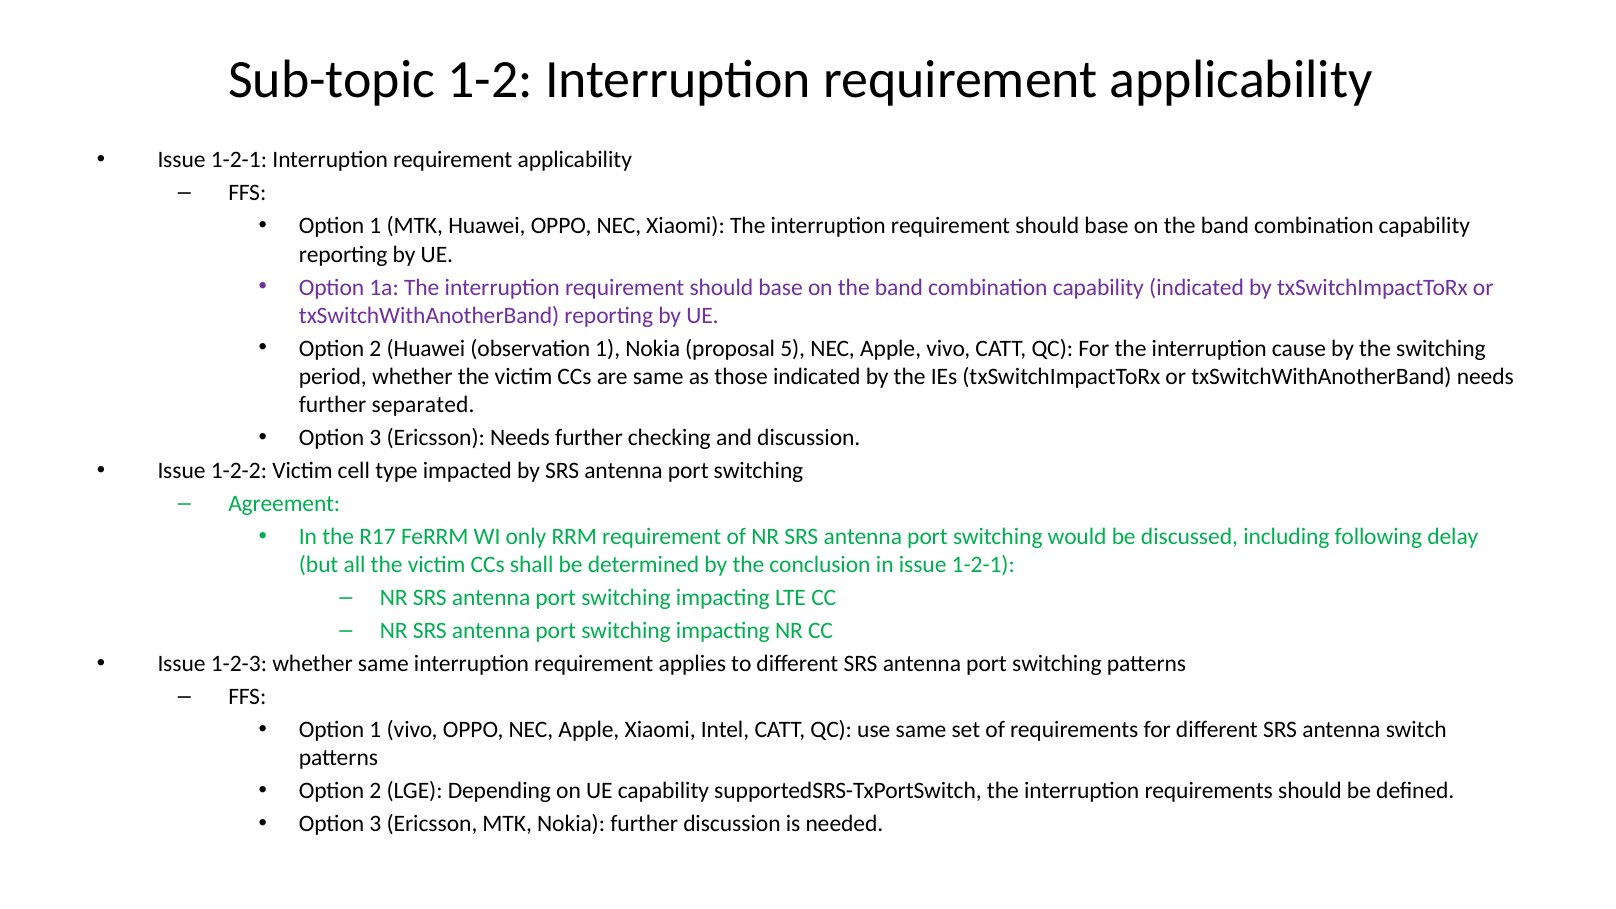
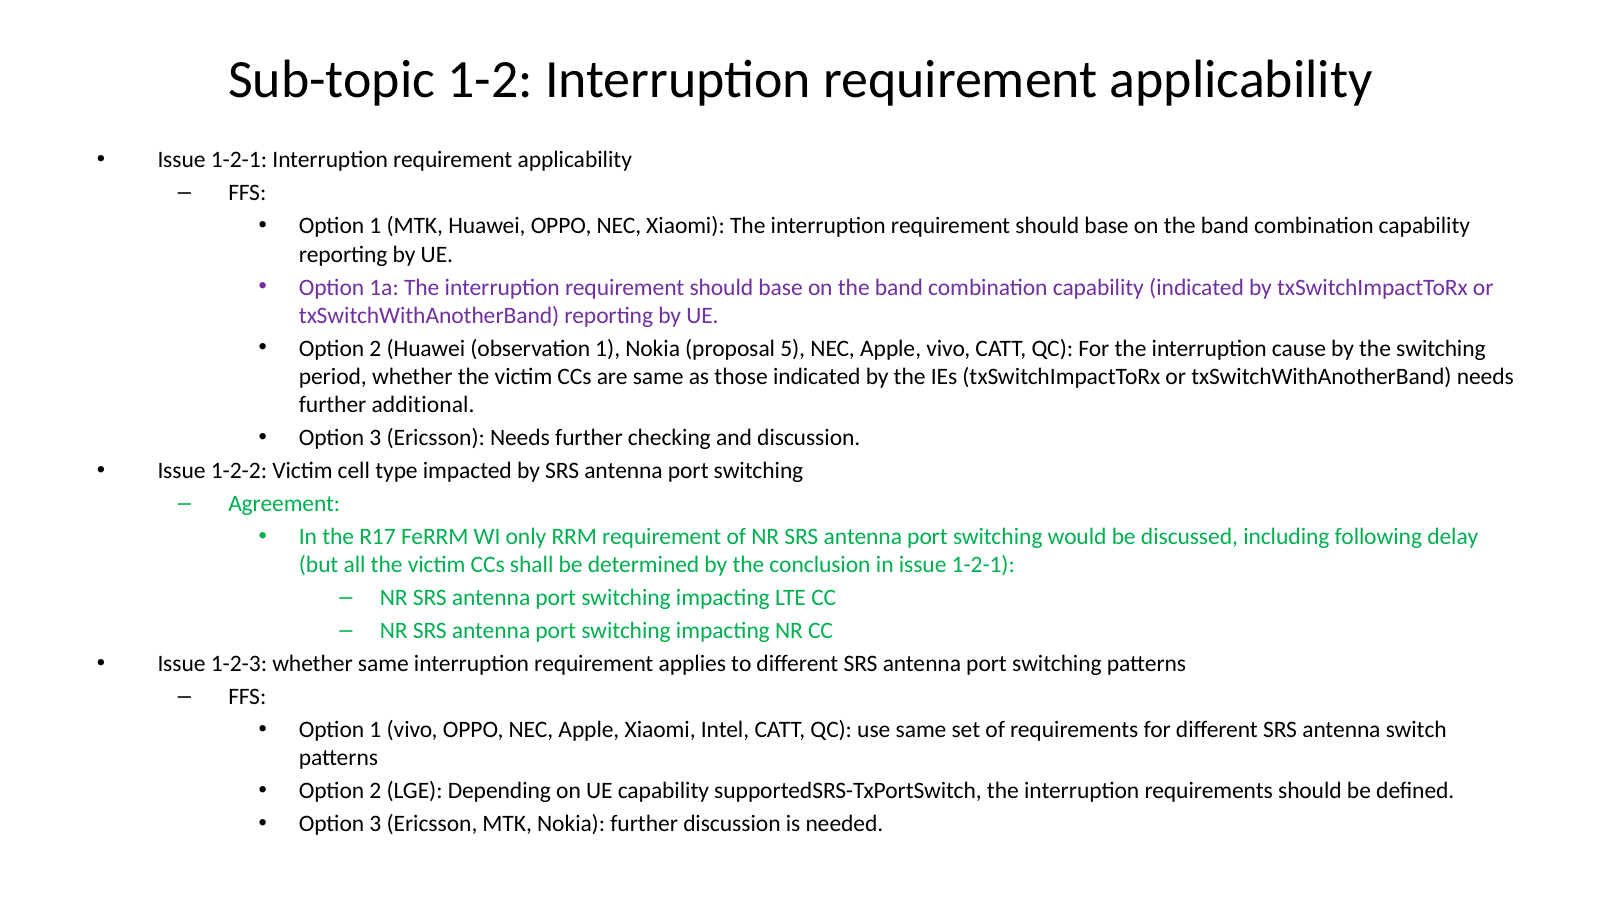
separated: separated -> additional (423, 405)
